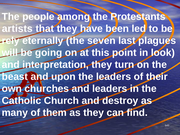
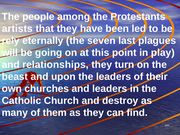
look: look -> play (163, 53)
interpretation: interpretation -> relationships (55, 65)
